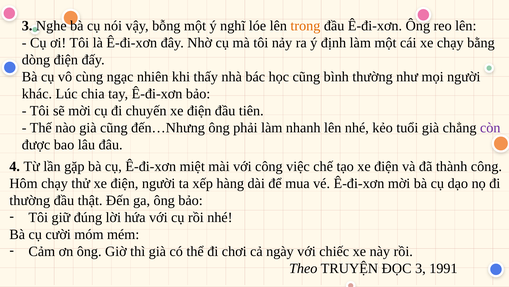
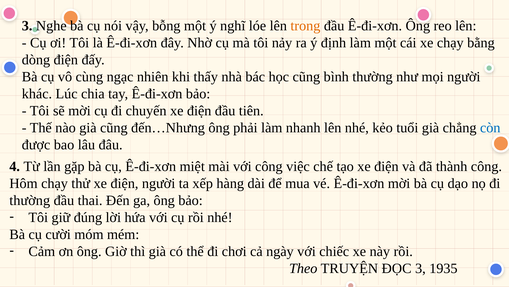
còn colour: purple -> blue (490, 128)
thật: thật -> thai (90, 200)
1991: 1991 -> 1935 (443, 268)
